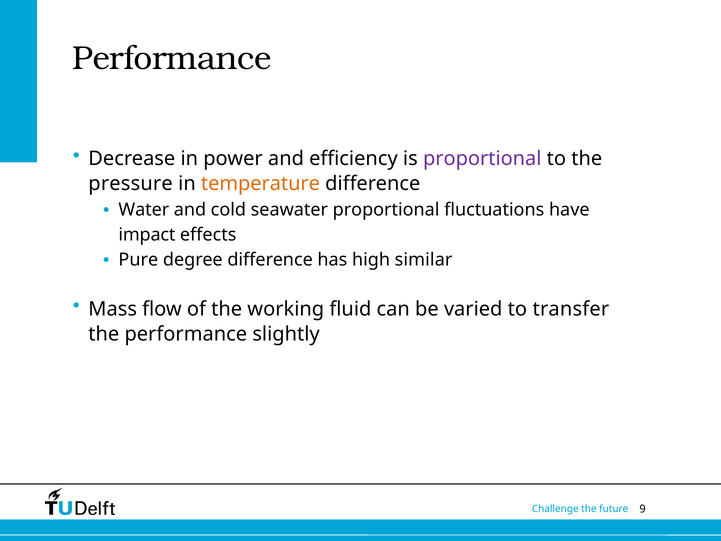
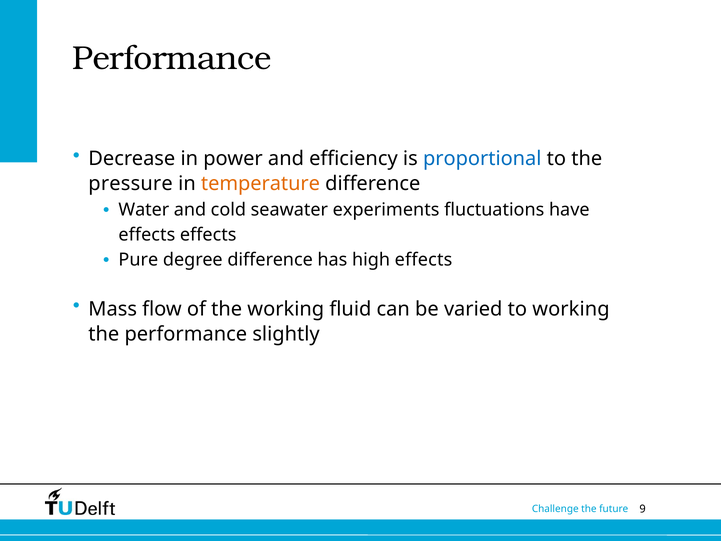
proportional colour: purple -> blue (482, 159)
seawater proportional: proportional -> experiments (386, 210)
impact: impact -> effects (147, 235)
high similar: similar -> effects (424, 260)
to transfer: transfer -> working (571, 309)
